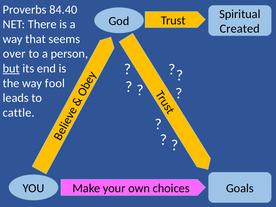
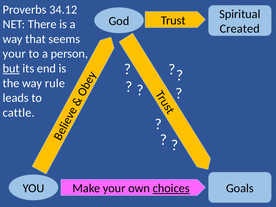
84.40: 84.40 -> 34.12 (63, 10)
over: over -> your (14, 54)
fool: fool -> rule (55, 83)
choices underline: none -> present (171, 188)
